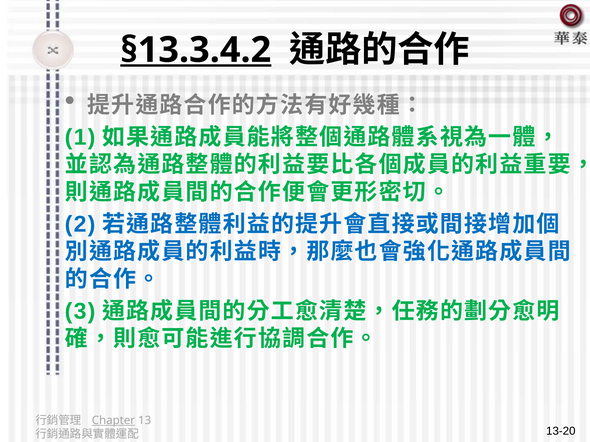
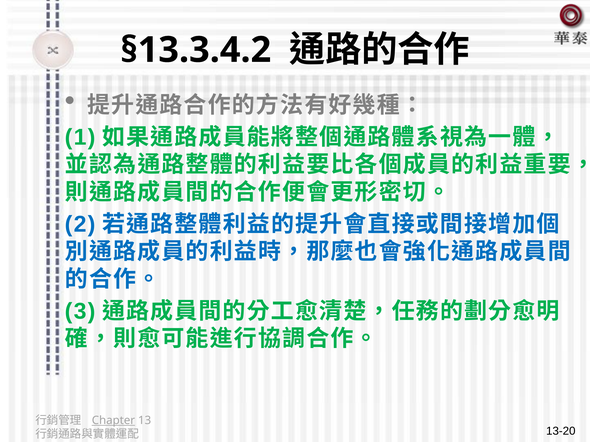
§13.3.4.2 underline: present -> none (196, 50)
